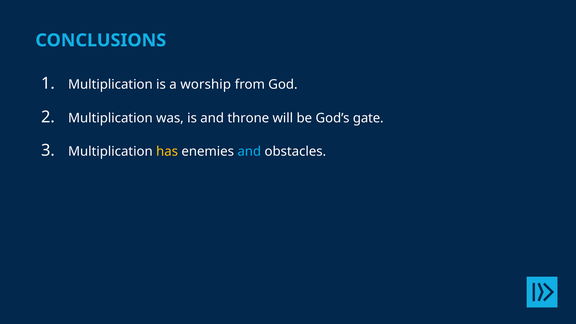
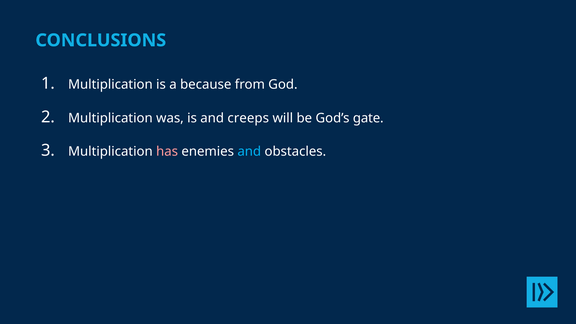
worship: worship -> because (206, 84)
throne: throne -> creeps (248, 118)
has colour: yellow -> pink (167, 152)
